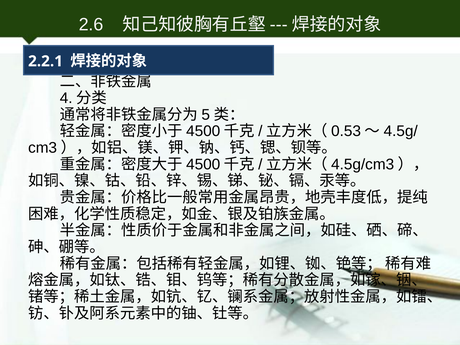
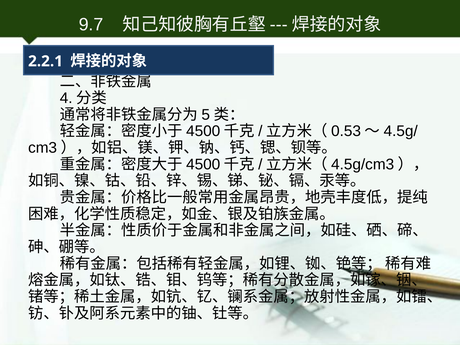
2.6: 2.6 -> 9.7 (91, 24)
